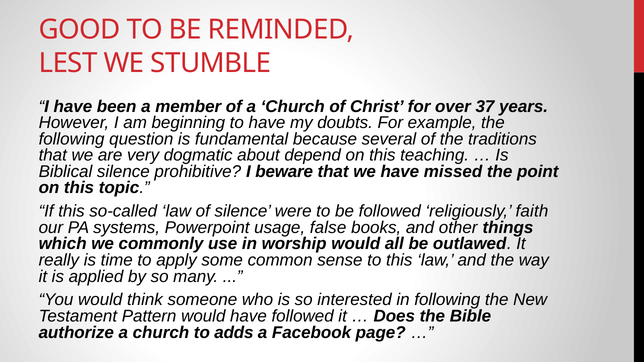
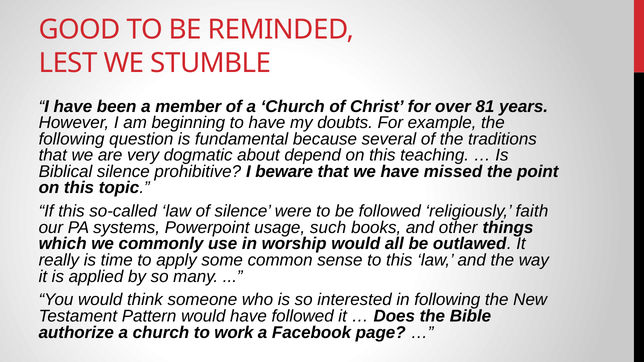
37: 37 -> 81 (485, 106)
false: false -> such (328, 228)
adds: adds -> work (234, 333)
